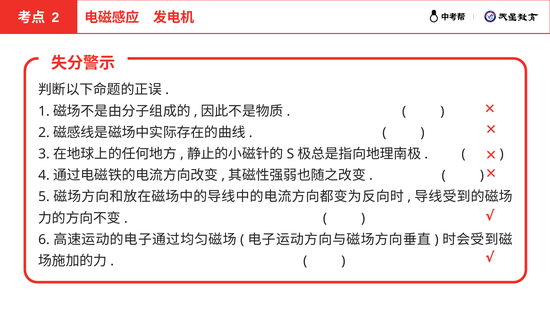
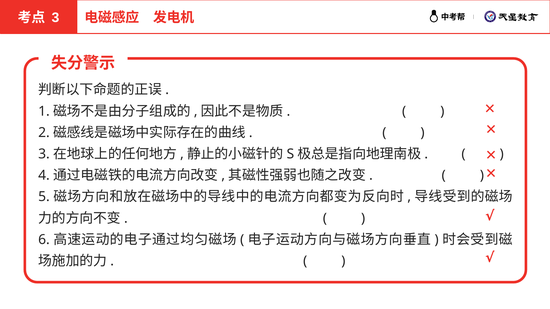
2: 2 -> 3 (55, 18)
